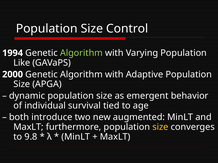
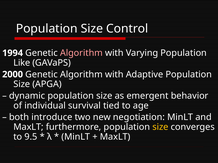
Algorithm colour: light green -> pink (81, 53)
augmented: augmented -> negotiation (139, 117)
9.8: 9.8 -> 9.5 (31, 137)
